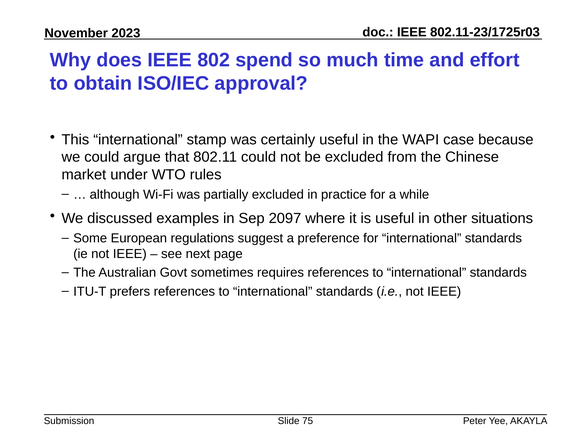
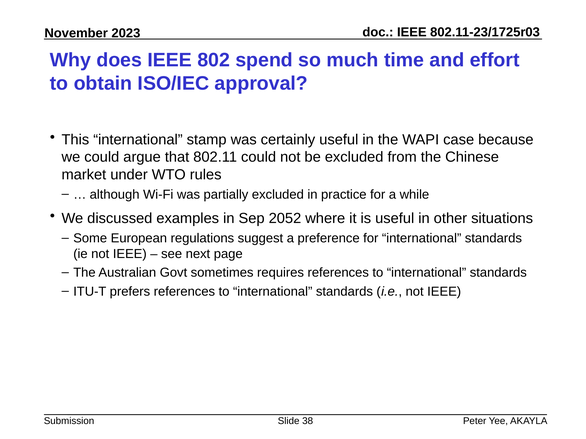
2097: 2097 -> 2052 (285, 219)
75: 75 -> 38 (308, 422)
